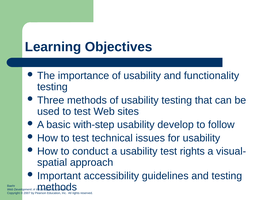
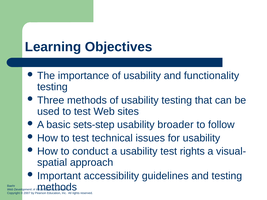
with-step: with-step -> sets-step (94, 125)
develop: develop -> broader (176, 125)
